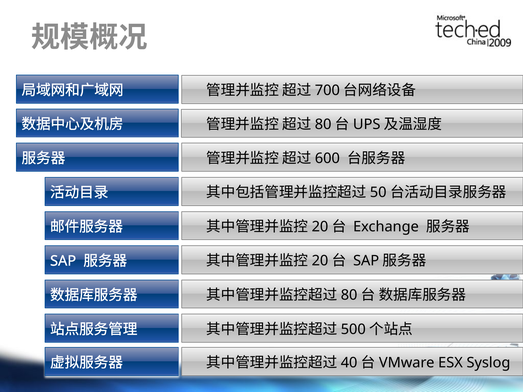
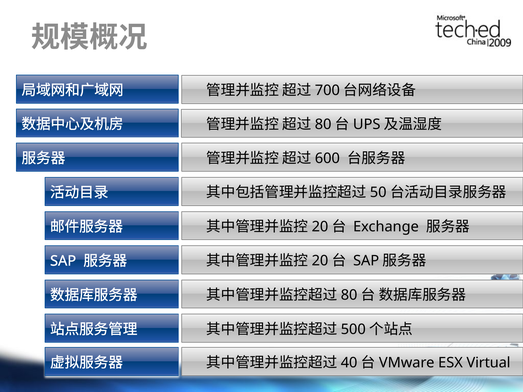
Syslog: Syslog -> Virtual (489, 363)
